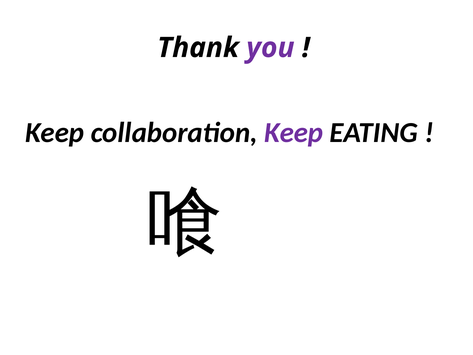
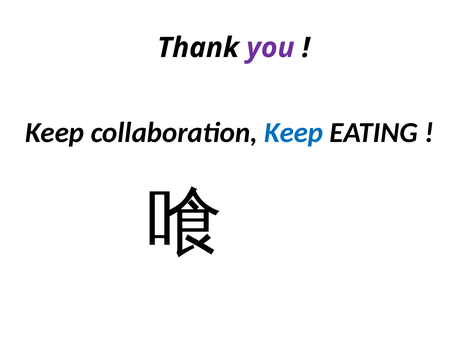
Keep colour: purple -> blue (294, 133)
